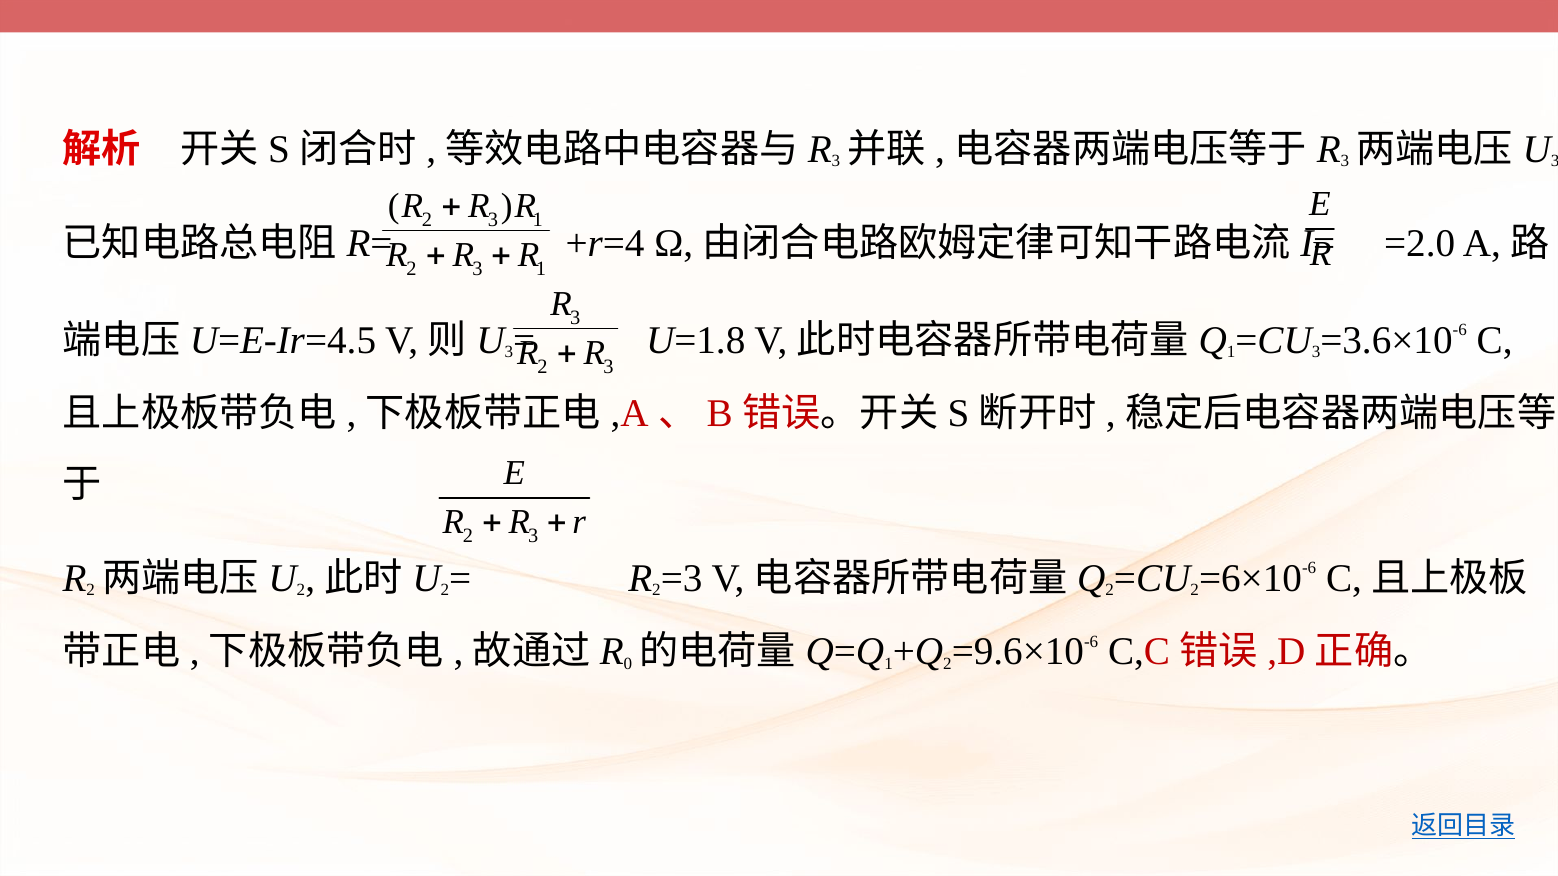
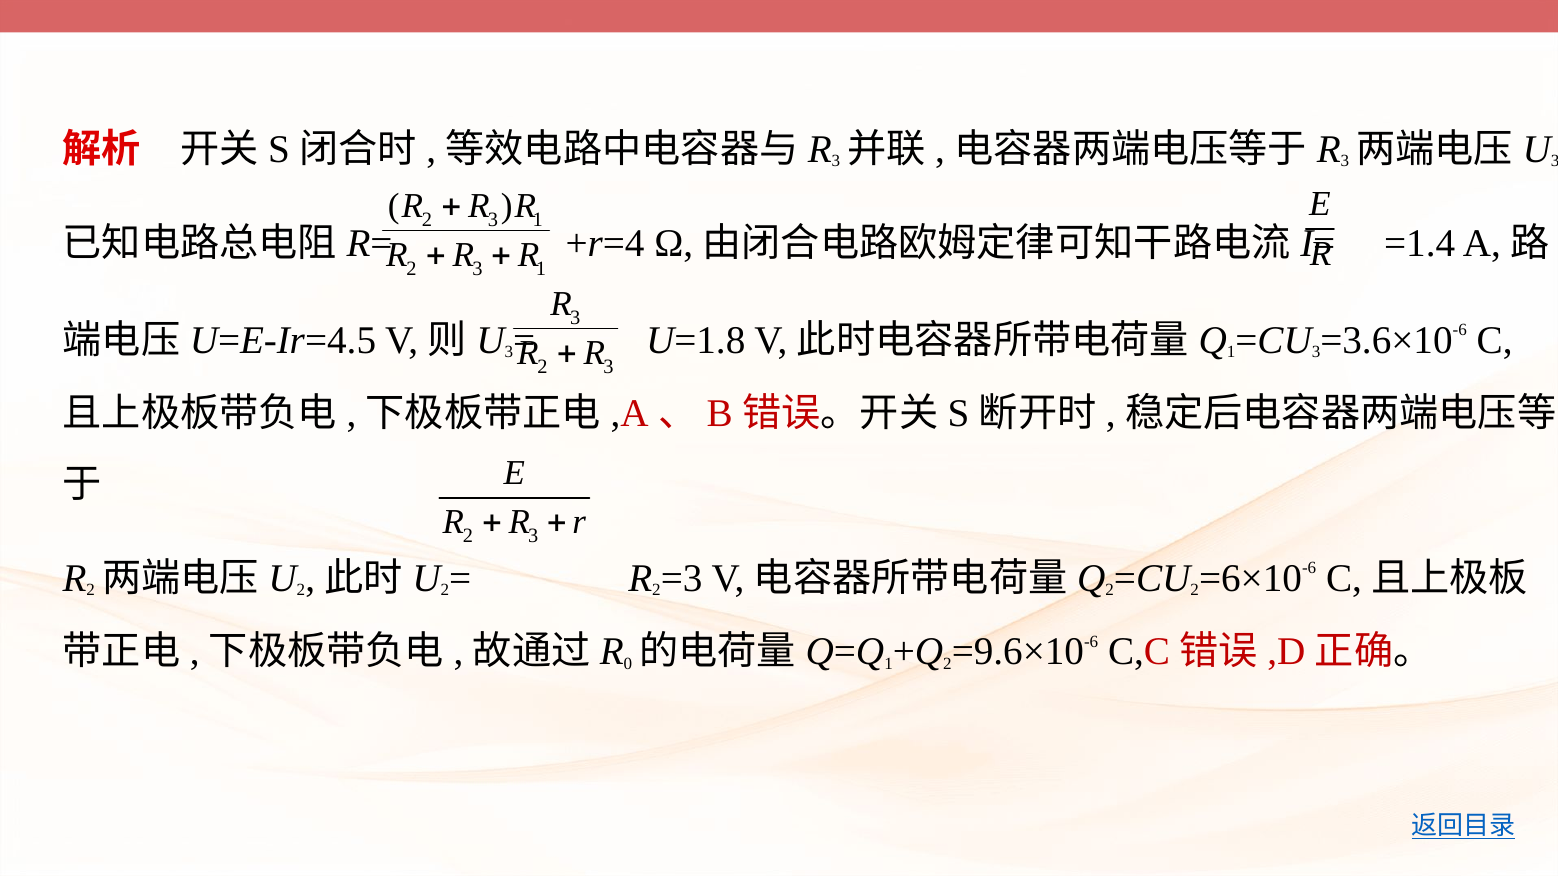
=2.0: =2.0 -> =1.4 (1420, 243)
